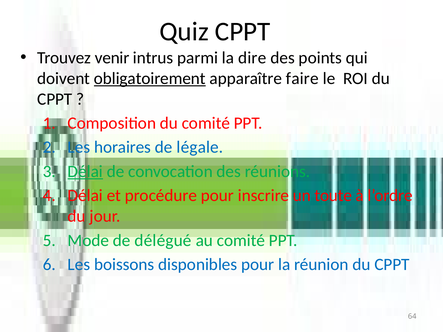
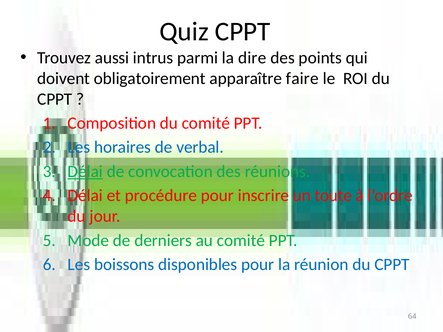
venir: venir -> aussi (112, 58)
obligatoirement underline: present -> none (150, 78)
légale: légale -> verbal (200, 147)
délégué: délégué -> derniers (163, 241)
